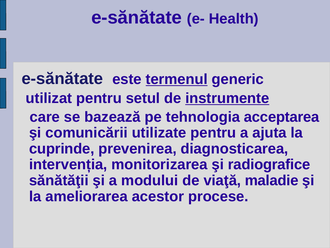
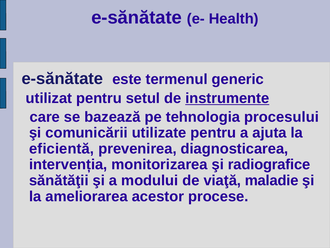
termenul underline: present -> none (177, 79)
acceptarea: acceptarea -> procesului (282, 117)
cuprinde: cuprinde -> eficientă (62, 148)
